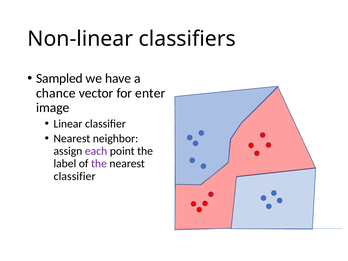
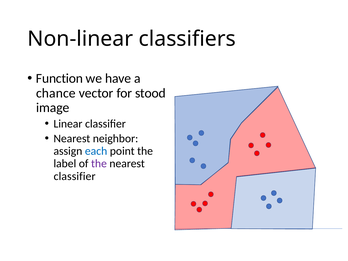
Sampled: Sampled -> Function (59, 78)
enter: enter -> stood (150, 93)
each colour: purple -> blue (96, 151)
